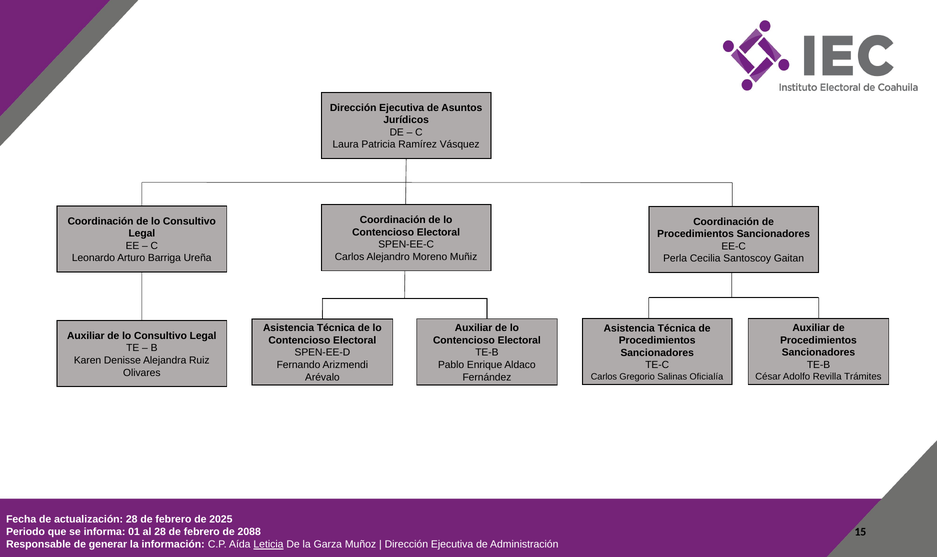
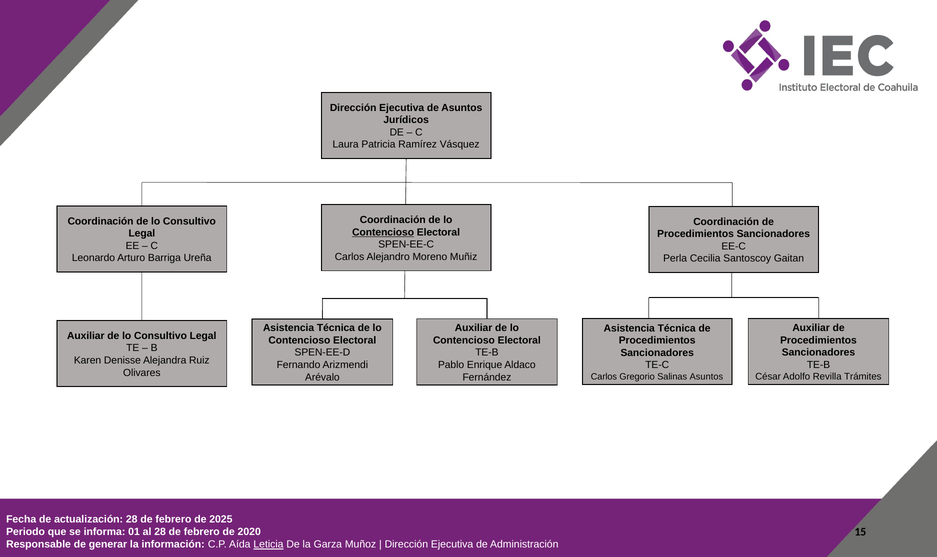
Contencioso underline: none -> present (383, 232)
Salinas Oficialía: Oficialía -> Asuntos (706, 377)
2088: 2088 -> 2020 (249, 532)
